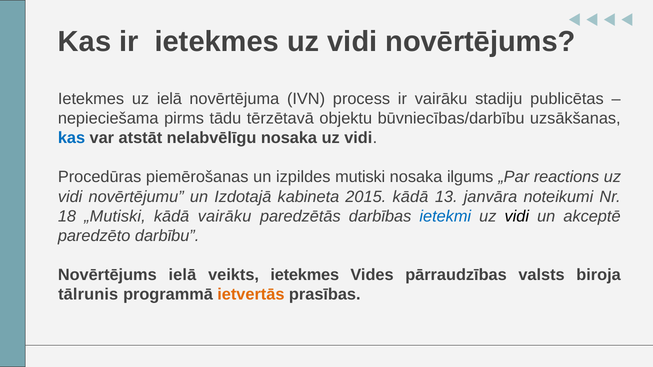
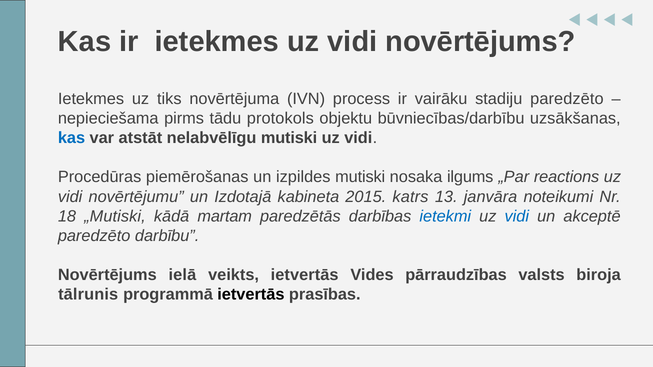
uz ielā: ielā -> tiks (169, 99)
stadiju publicētas: publicētas -> paredzēto (567, 99)
tērzētavā: tērzētavā -> protokols (280, 118)
nelabvēlīgu nosaka: nosaka -> mutiski (289, 138)
2015 kādā: kādā -> katrs (410, 197)
kādā vairāku: vairāku -> martam (225, 216)
vidi colour: black -> blue (517, 216)
veikts ietekmes: ietekmes -> ietvertās (305, 275)
ietvertās colour: orange -> black (251, 295)
